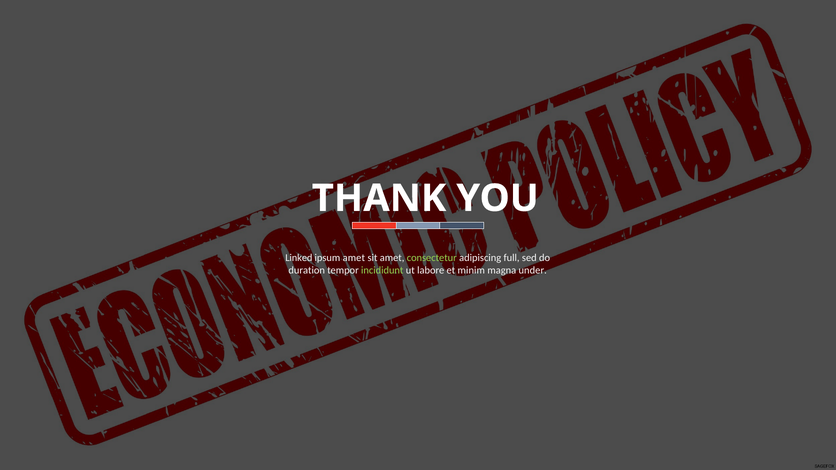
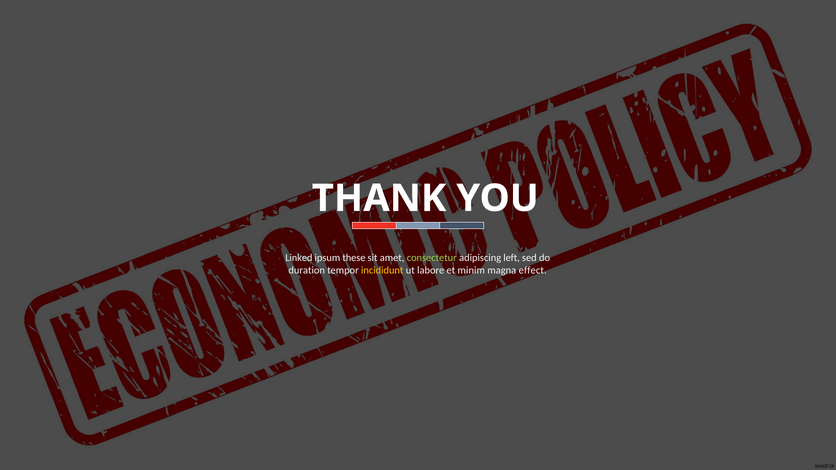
ipsum amet: amet -> these (354, 258)
full: full -> left (512, 258)
incididunt colour: light green -> yellow (382, 271)
under: under -> effect (533, 271)
